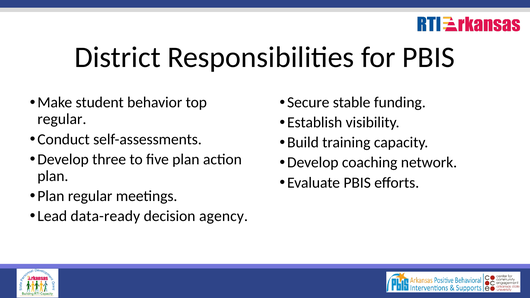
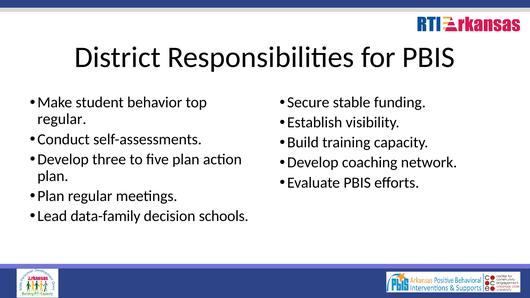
data-ready: data-ready -> data-family (105, 216)
agency: agency -> schools (224, 216)
